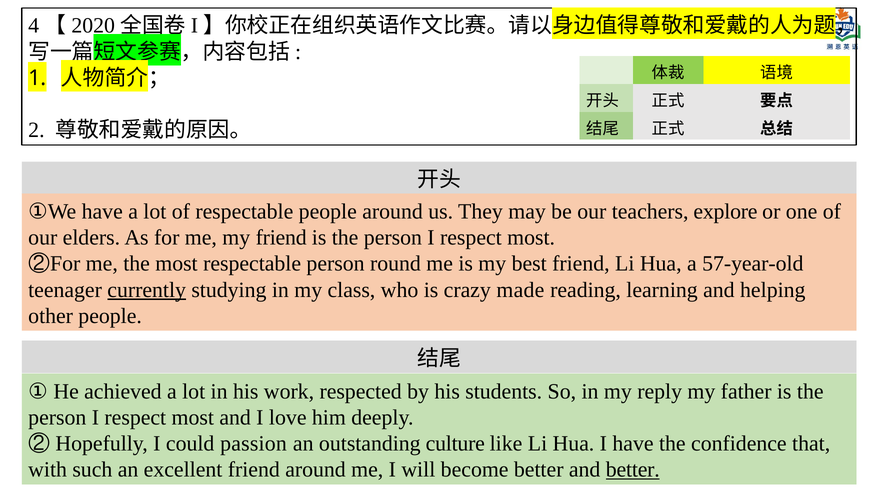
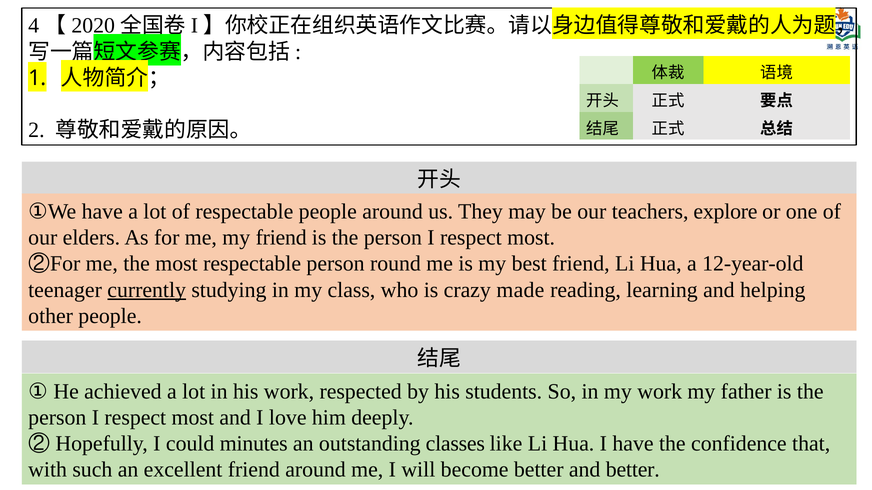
57-year-old: 57-year-old -> 12-year-old (753, 264)
my reply: reply -> work (660, 392)
passion: passion -> minutes (254, 444)
culture: culture -> classes (455, 444)
better underline: present -> none (633, 470)
